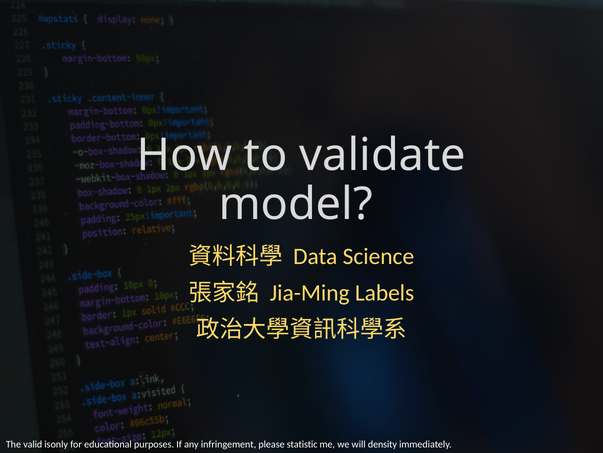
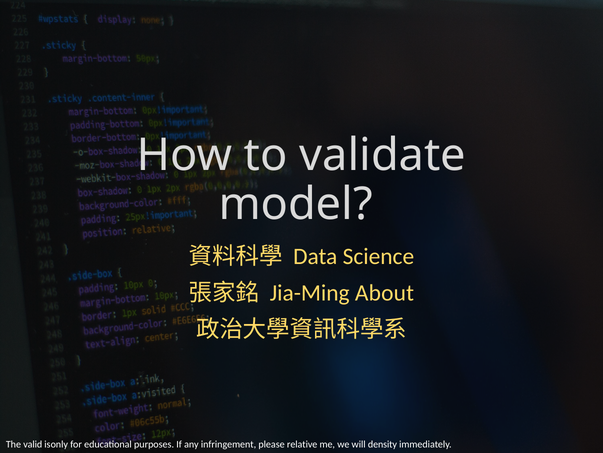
Labels: Labels -> About (384, 293)
statistic: statistic -> relative (302, 444)
